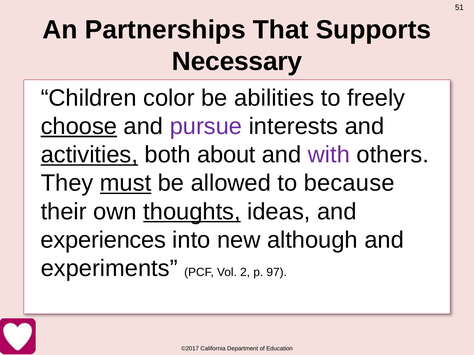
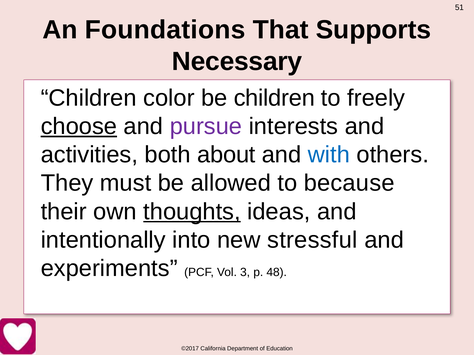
Partnerships: Partnerships -> Foundations (165, 30)
be abilities: abilities -> children (274, 98)
activities underline: present -> none (89, 155)
with colour: purple -> blue (329, 155)
must underline: present -> none (126, 183)
experiences: experiences -> intentionally (103, 240)
although: although -> stressful (312, 240)
2: 2 -> 3 (245, 273)
97: 97 -> 48 (277, 273)
